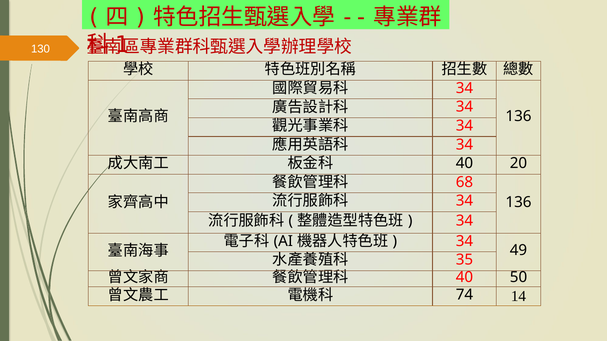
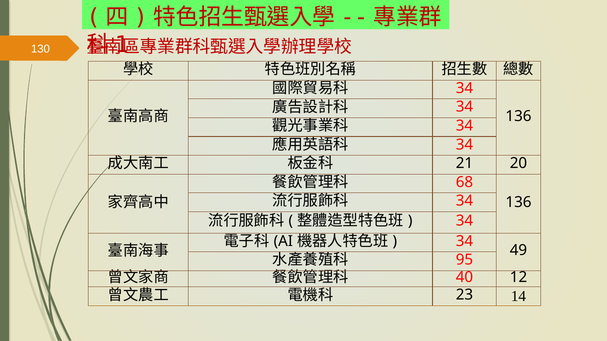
40: 40 -> 21 (464, 164)
35: 35 -> 95 (464, 260)
50: 50 -> 12 (519, 278)
74: 74 -> 23 (464, 295)
